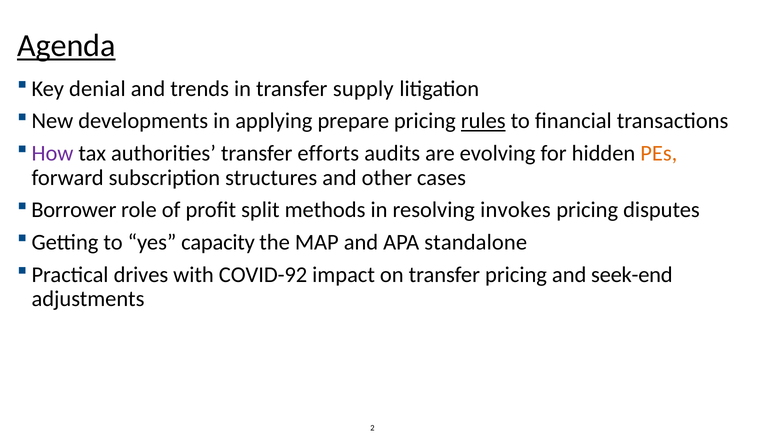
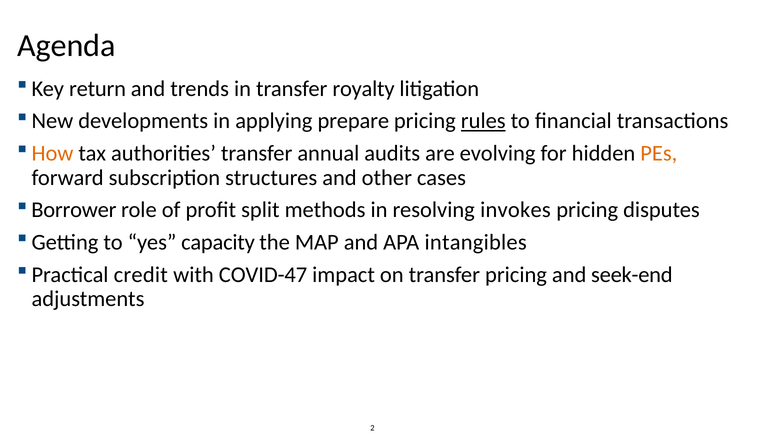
Agenda underline: present -> none (66, 46)
denial: denial -> return (98, 89)
supply: supply -> royalty (364, 89)
How colour: purple -> orange (52, 153)
efforts: efforts -> annual (328, 153)
standalone: standalone -> intangibles (476, 242)
drives: drives -> credit (141, 275)
COVID-92: COVID-92 -> COVID-47 (263, 275)
